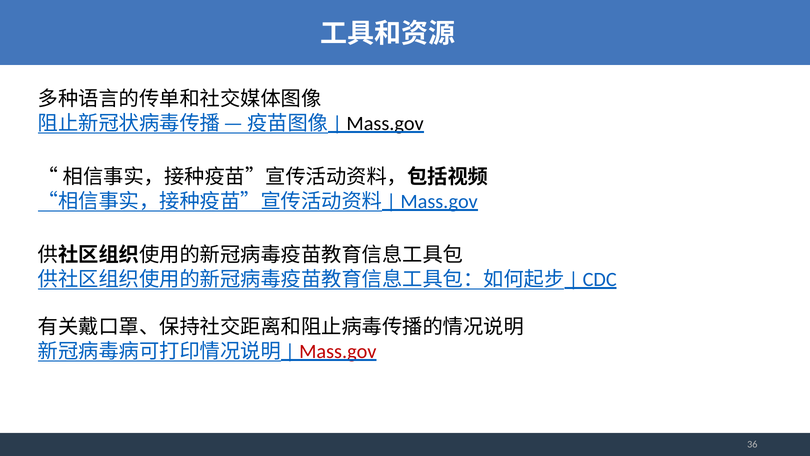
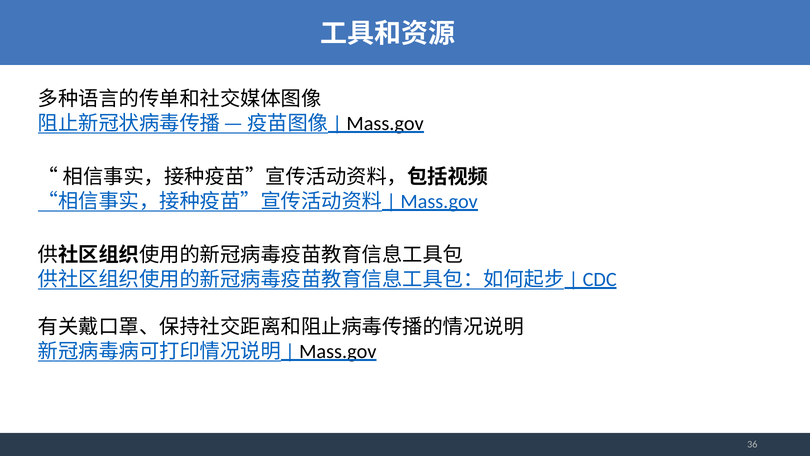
Mass.gov colour: red -> black (338, 351)
